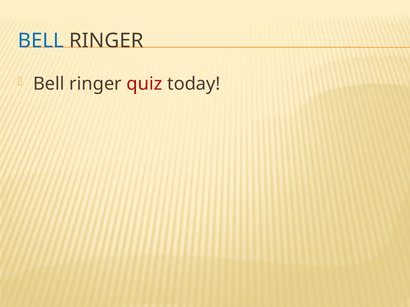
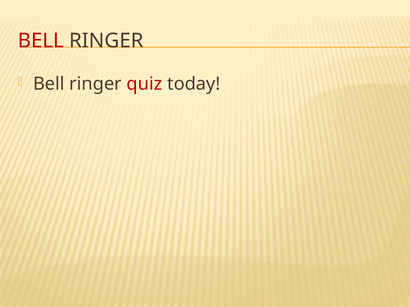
BELL colour: blue -> red (41, 41)
